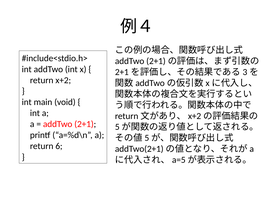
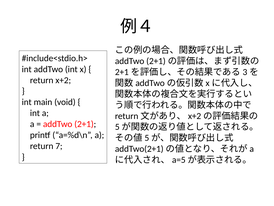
6: 6 -> 7 (59, 146)
